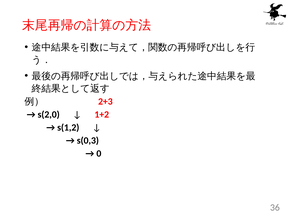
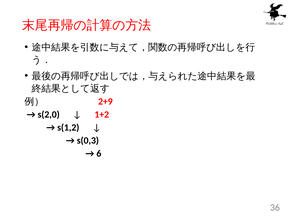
2+3: 2+3 -> 2+9 (105, 101)
0: 0 -> 6 (99, 153)
